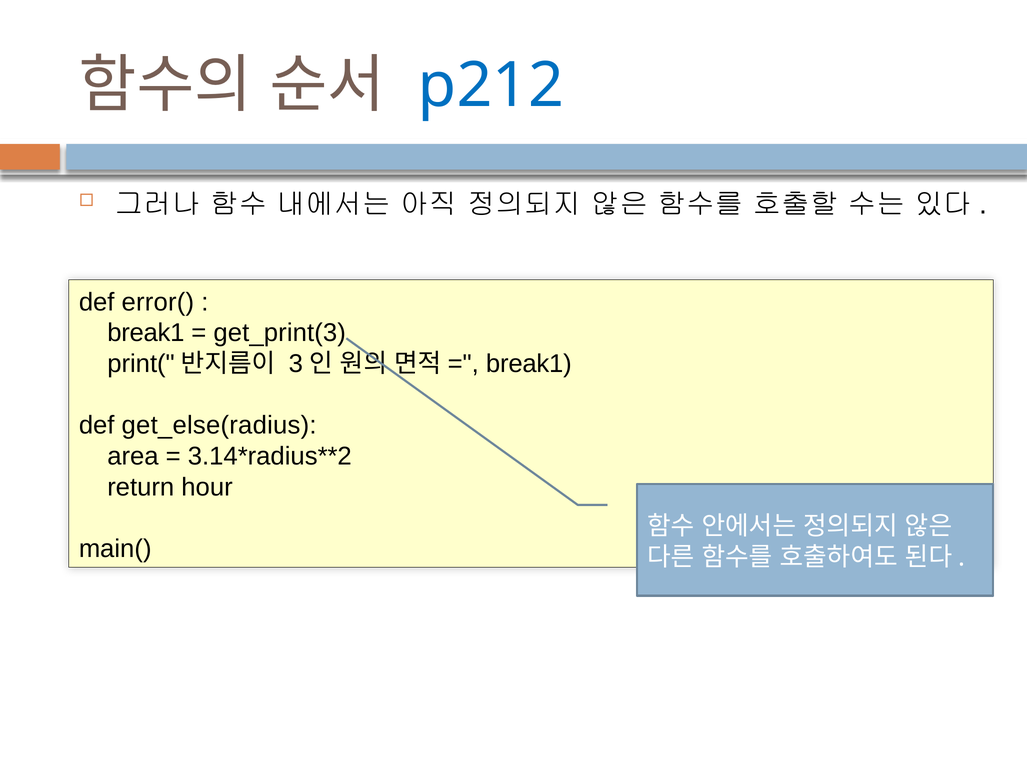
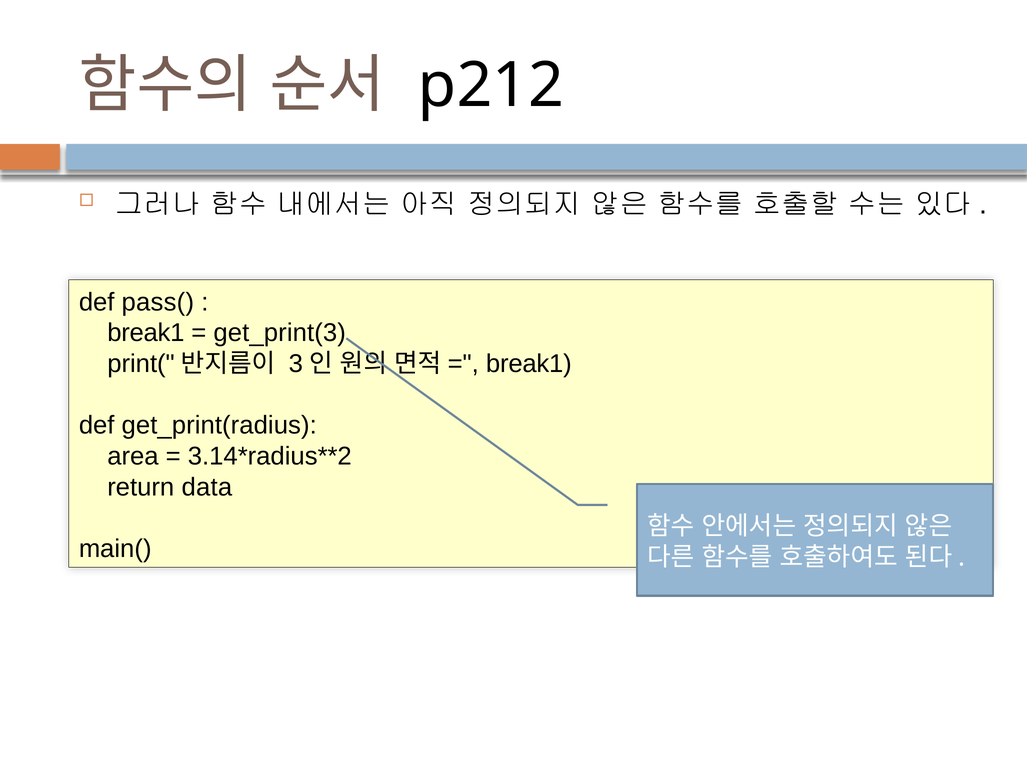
p212 colour: blue -> black (491, 86)
error(: error( -> pass( (158, 302)
get_else(radius: get_else(radius -> get_print(radius (219, 425)
hour: hour -> data (207, 487)
